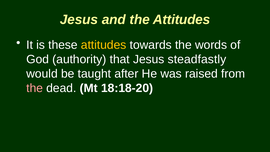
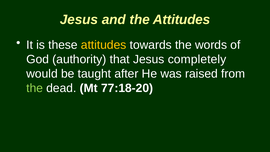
steadfastly: steadfastly -> completely (197, 59)
the colour: pink -> light green (35, 88)
18:18-20: 18:18-20 -> 77:18-20 (127, 88)
